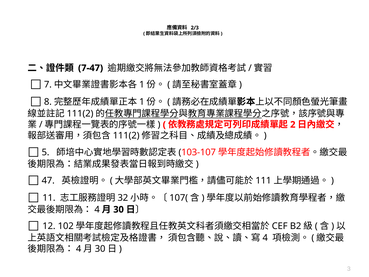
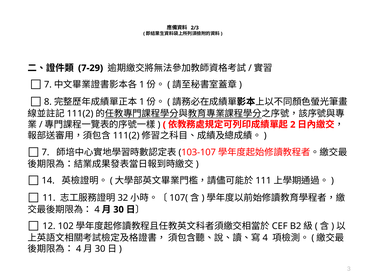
7-47: 7-47 -> 7-29 (91, 68)
5: 5 -> 7 (46, 152)
47: 47 -> 14 (48, 180)
